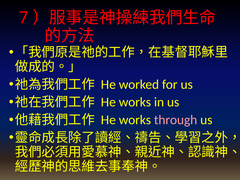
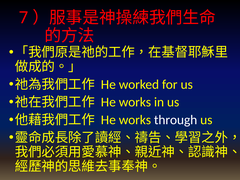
through colour: pink -> white (176, 120)
